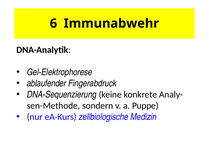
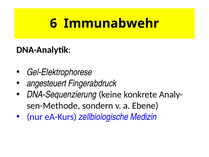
ablaufender: ablaufender -> angesteuert (47, 83)
Puppe: Puppe -> Ebene (145, 106)
